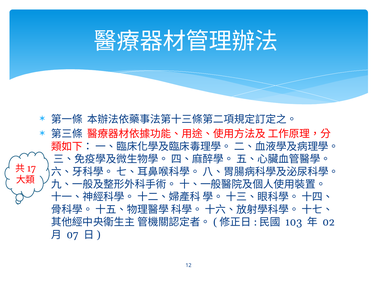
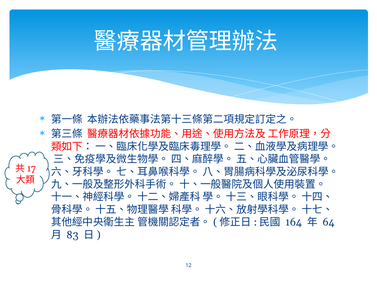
103: 103 -> 164 (294, 222)
02: 02 -> 64 (329, 222)
07: 07 -> 83 (72, 235)
